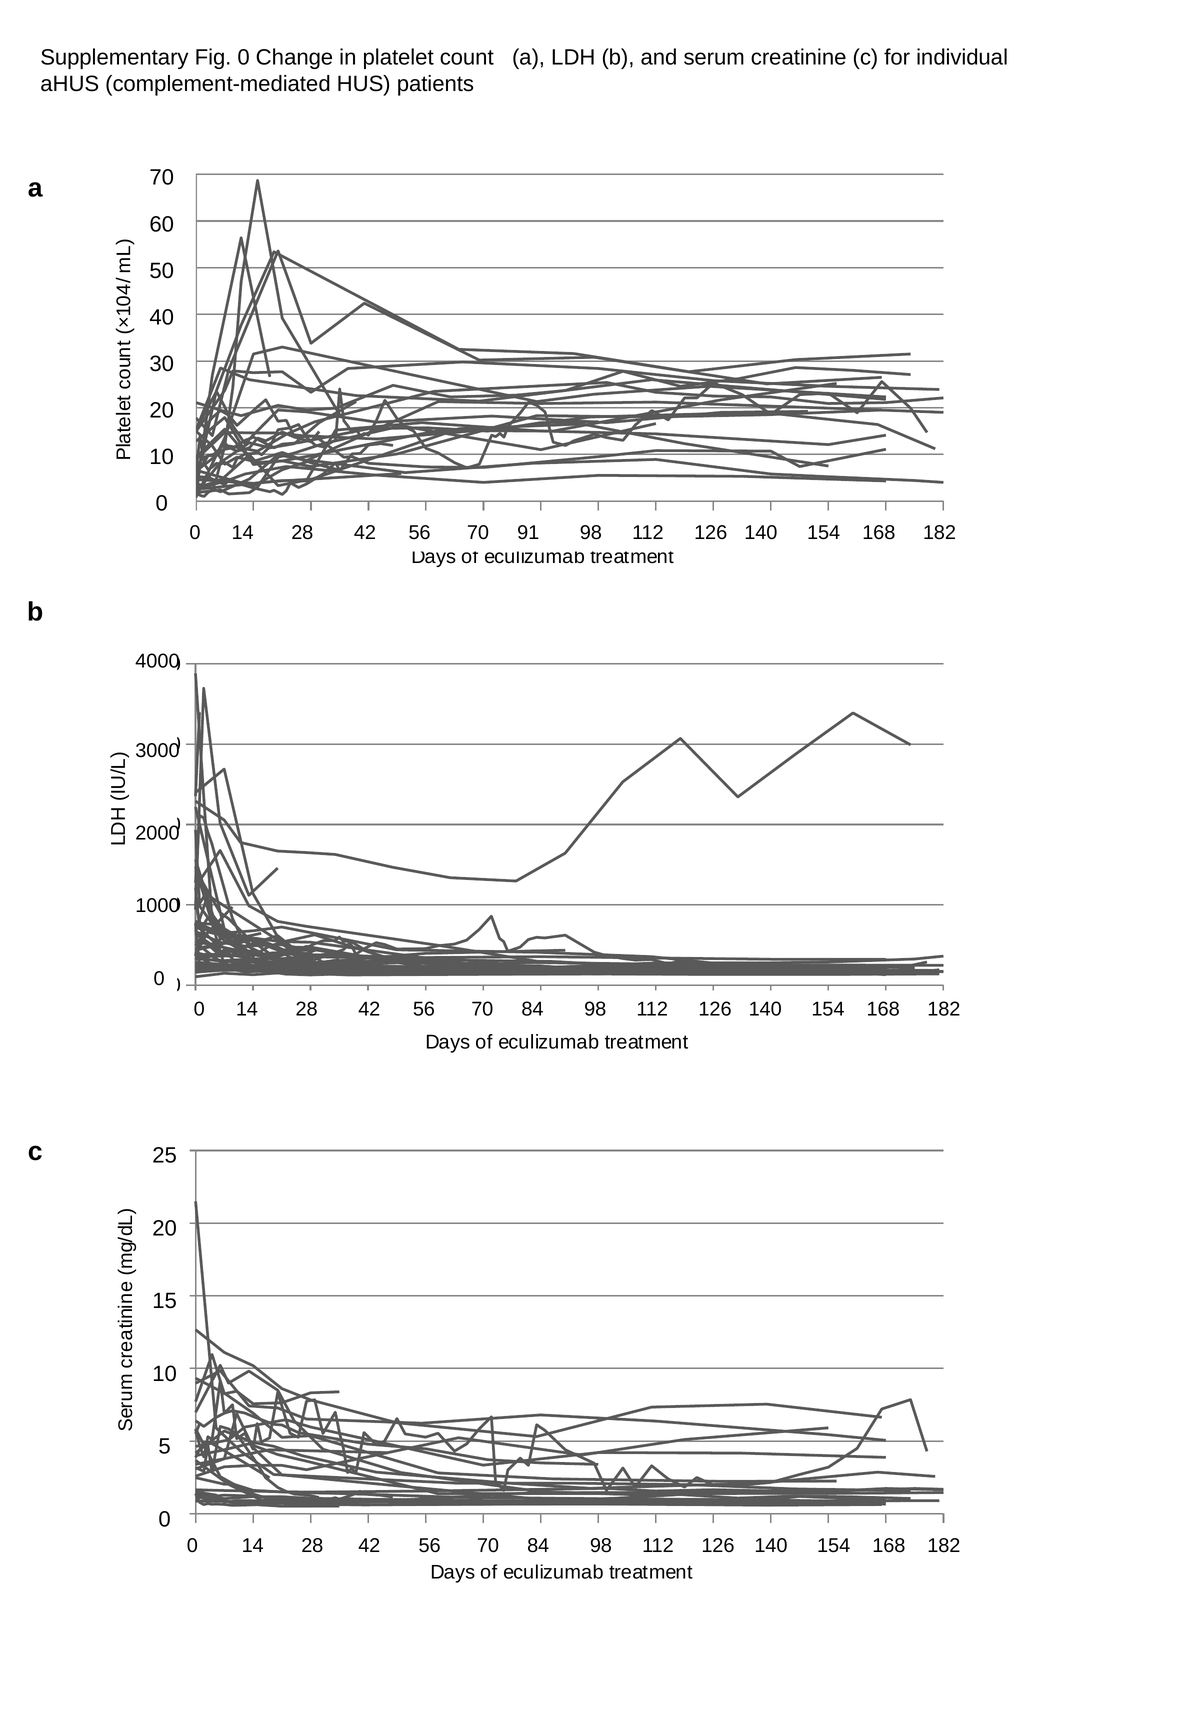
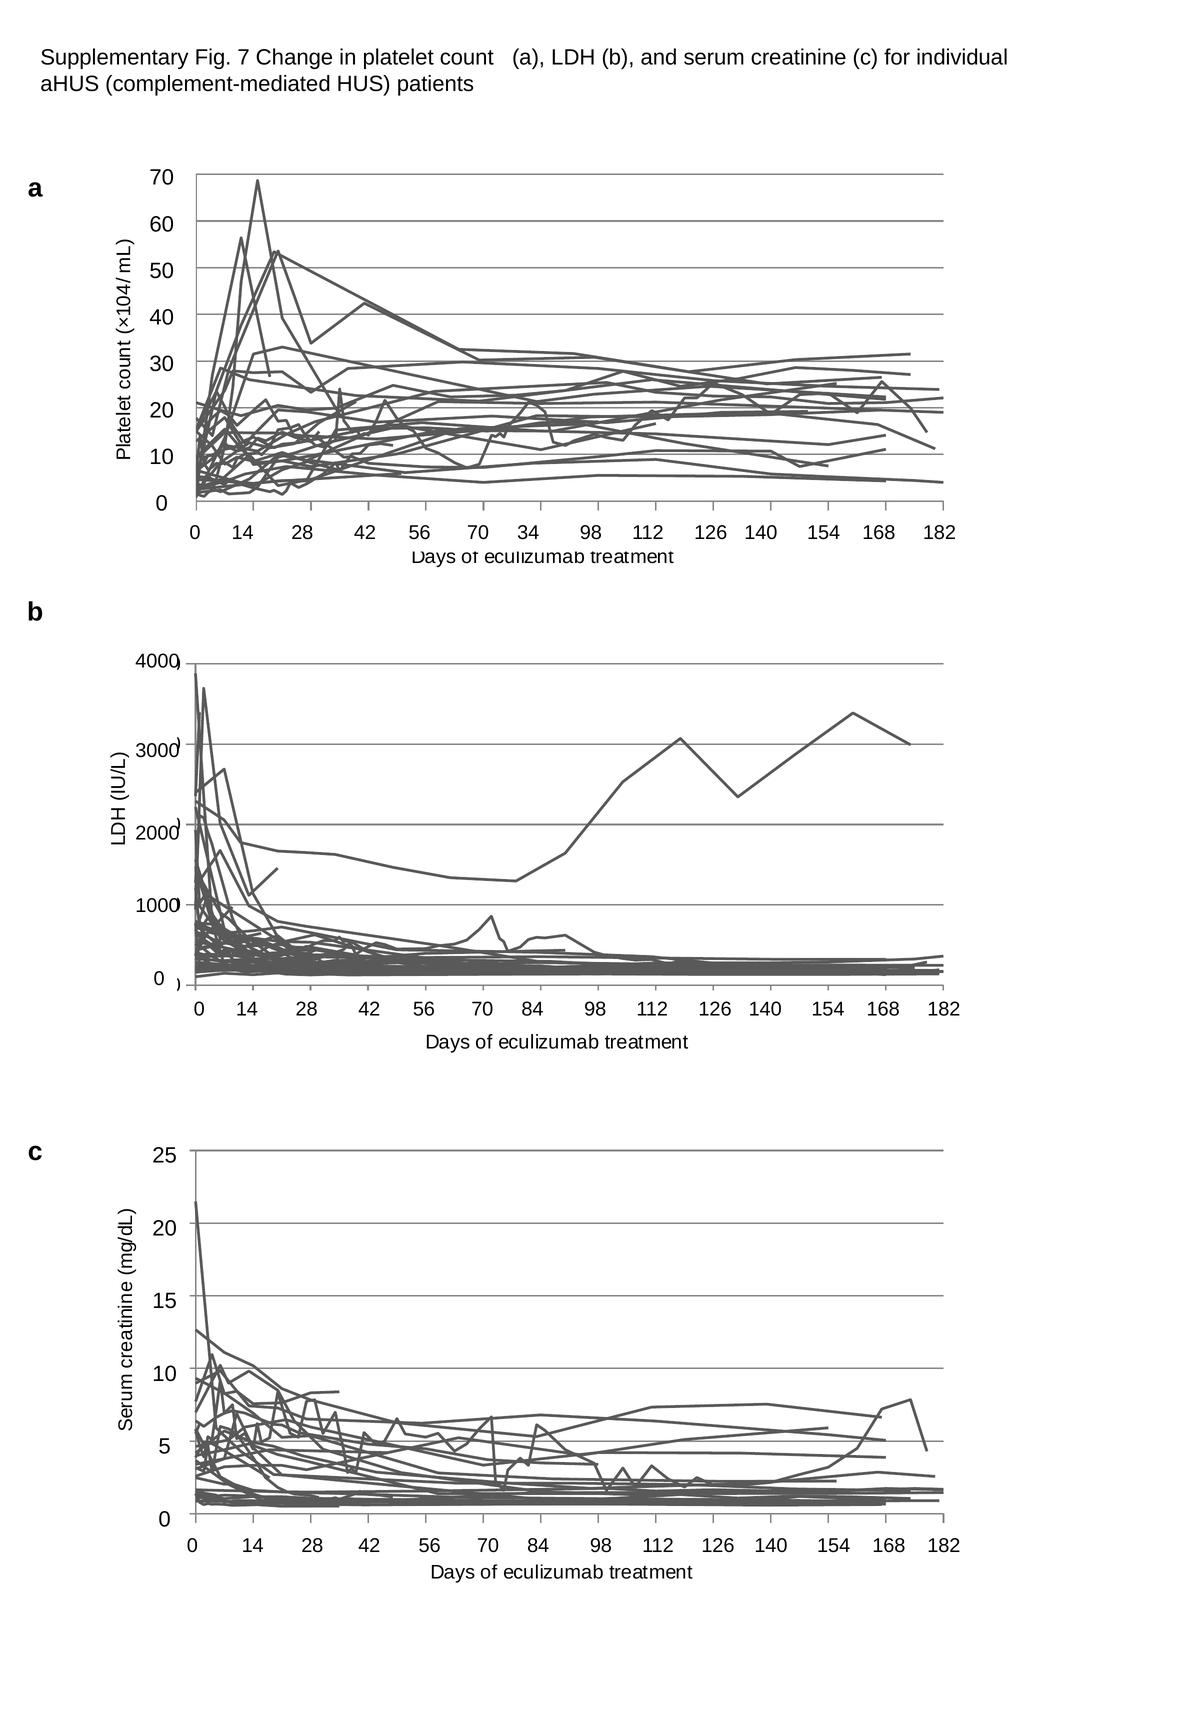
Fig 0: 0 -> 7 (244, 58)
91: 91 -> 34 (528, 533)
